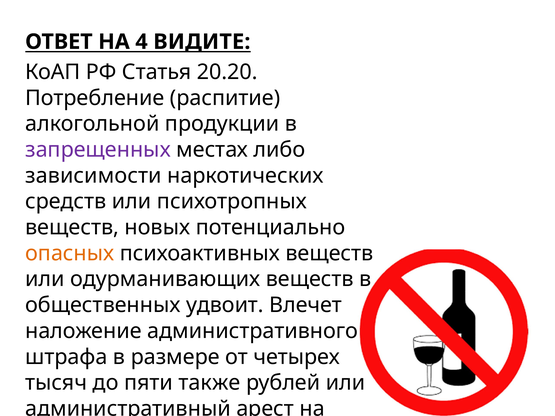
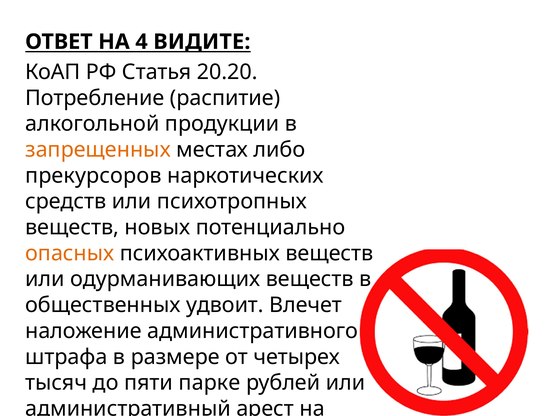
запрещенных colour: purple -> orange (98, 150)
зависимости: зависимости -> прекурсоров (93, 176)
также: также -> парке (209, 383)
